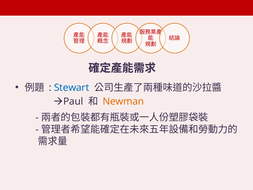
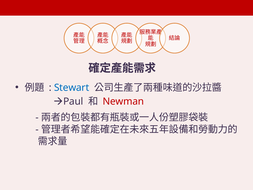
Newman colour: orange -> red (123, 101)
